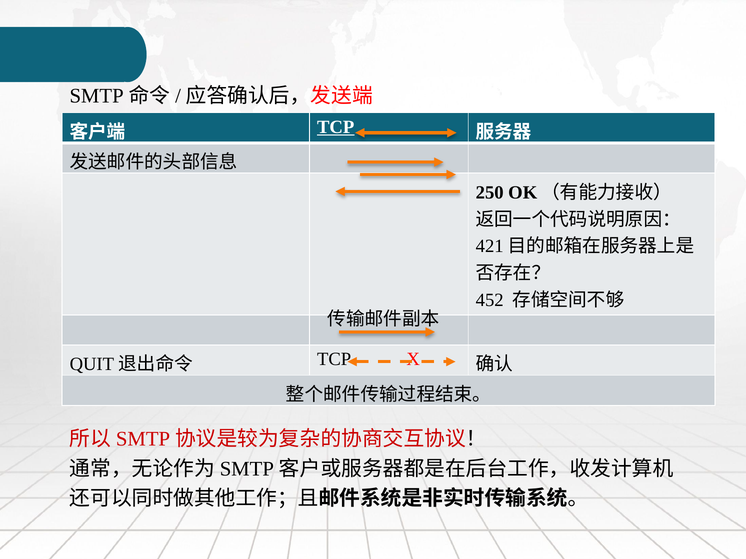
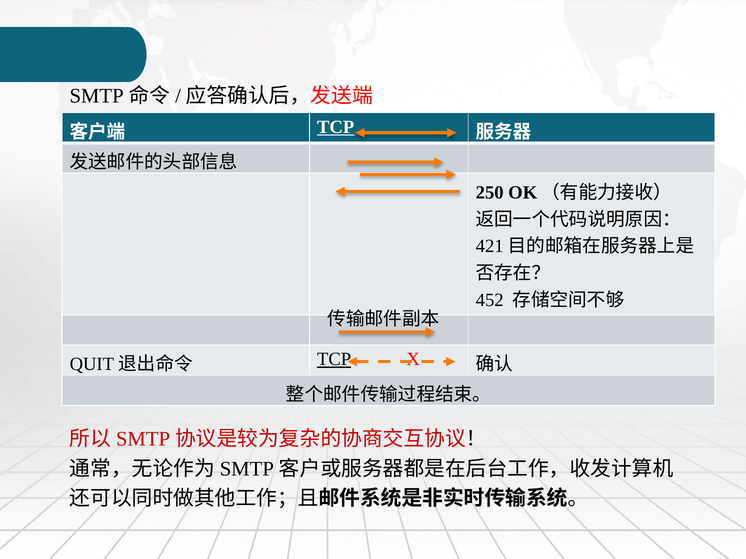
TCP underline: none -> present (334, 360)
